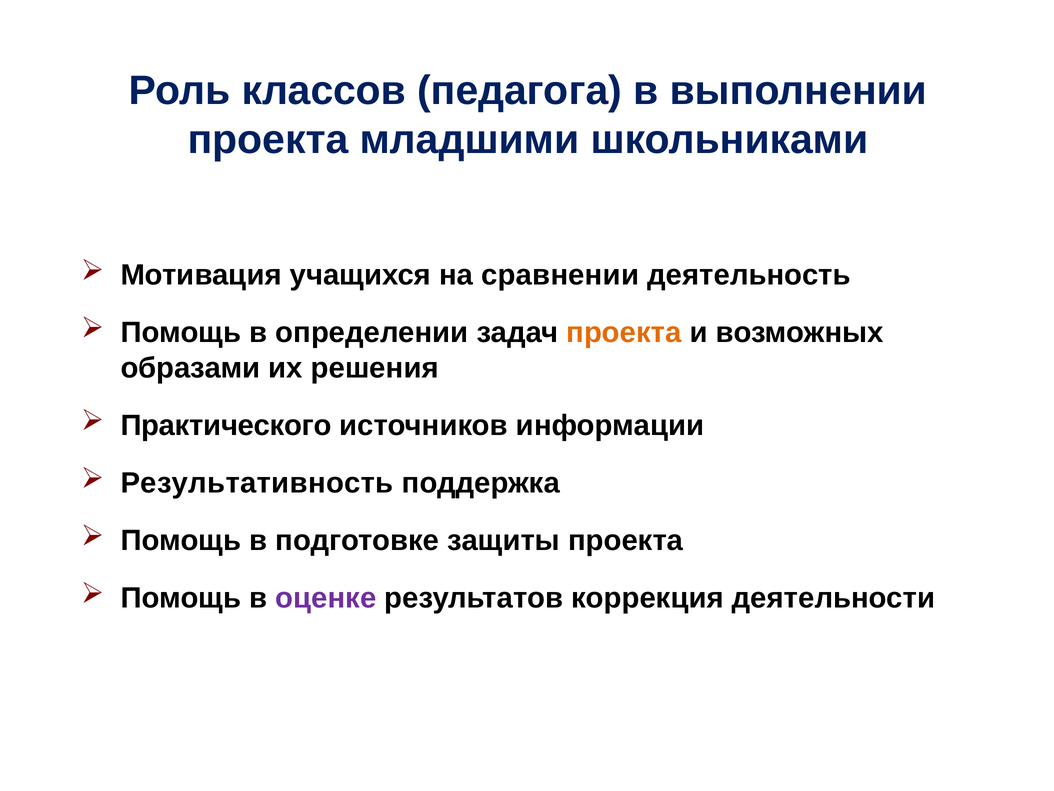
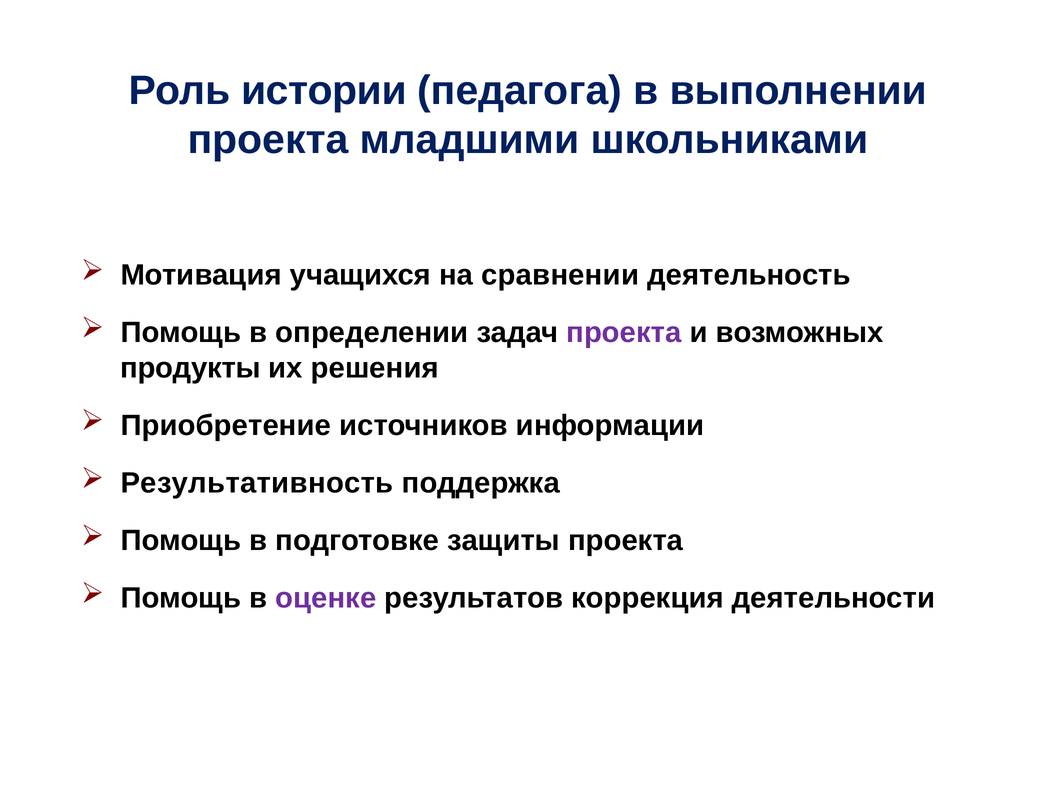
классов: классов -> истории (324, 91)
проекта colour: orange -> purple (624, 333)
образами: образами -> продукты (191, 368)
Практического: Практического -> Приобретение (226, 425)
